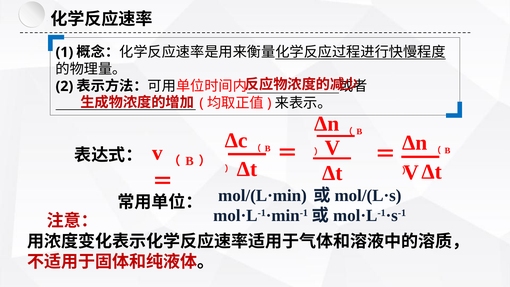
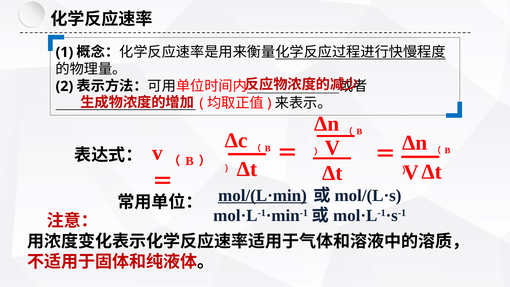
mol/(L·min underline: none -> present (262, 196)
